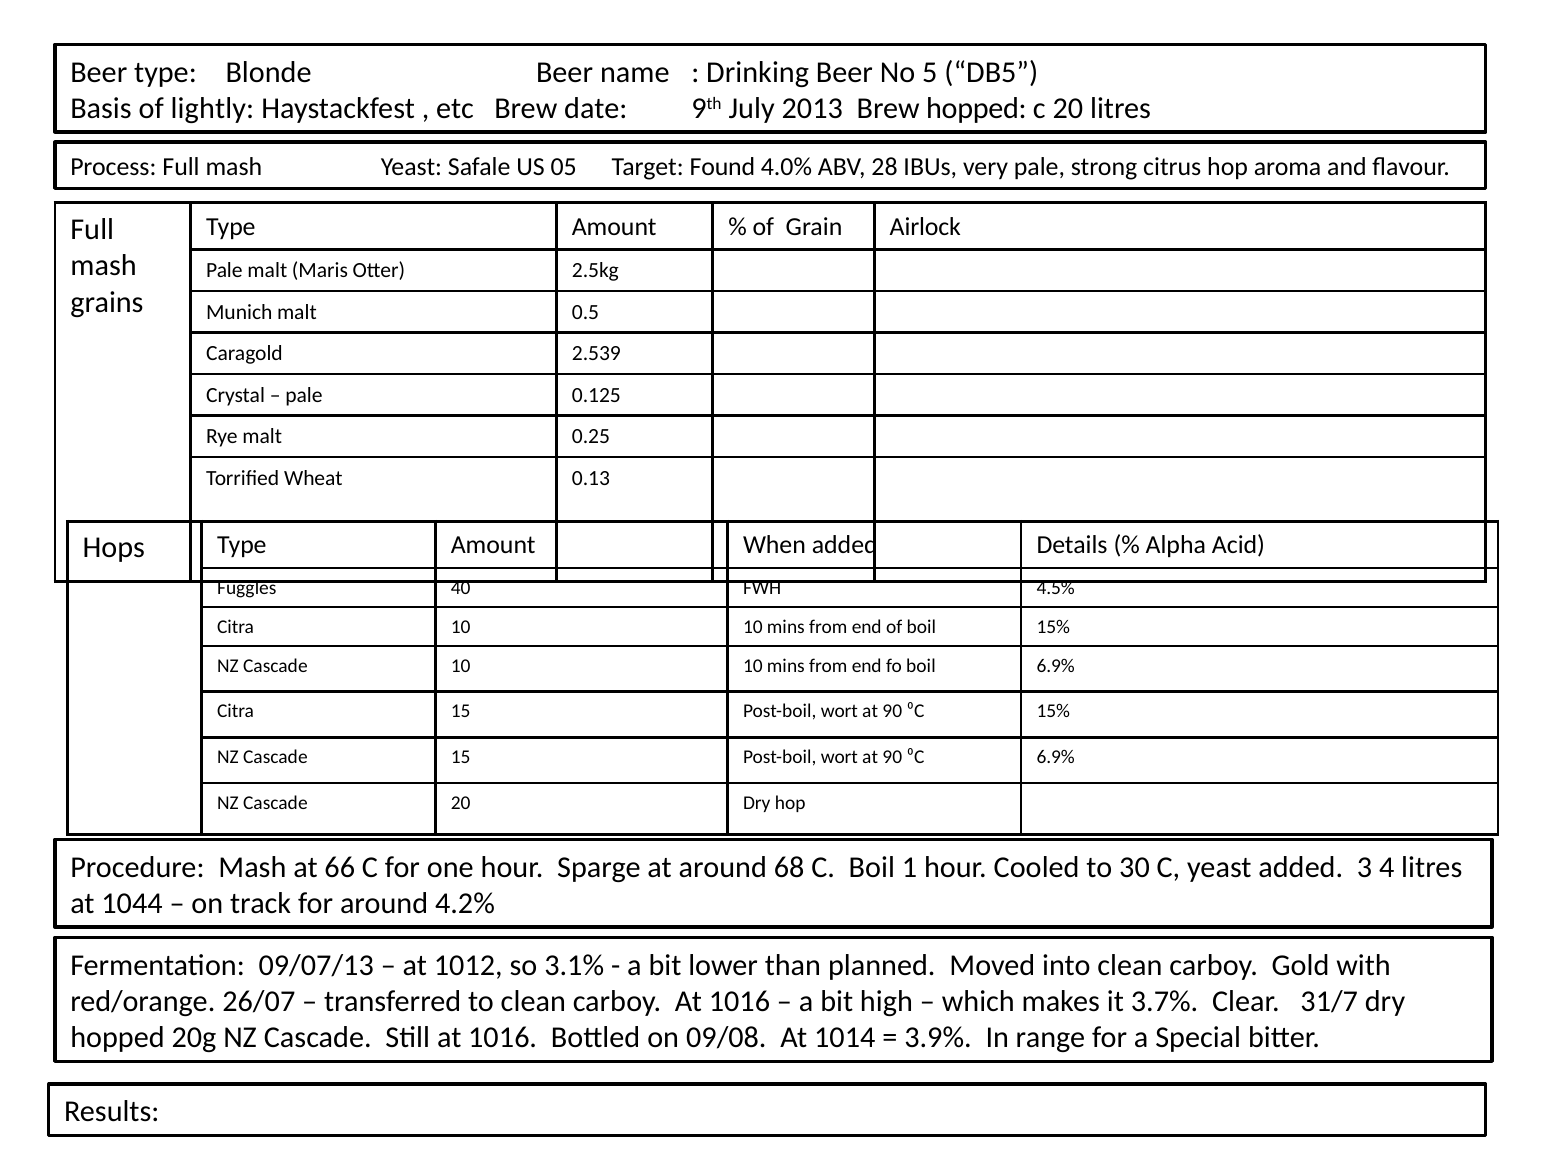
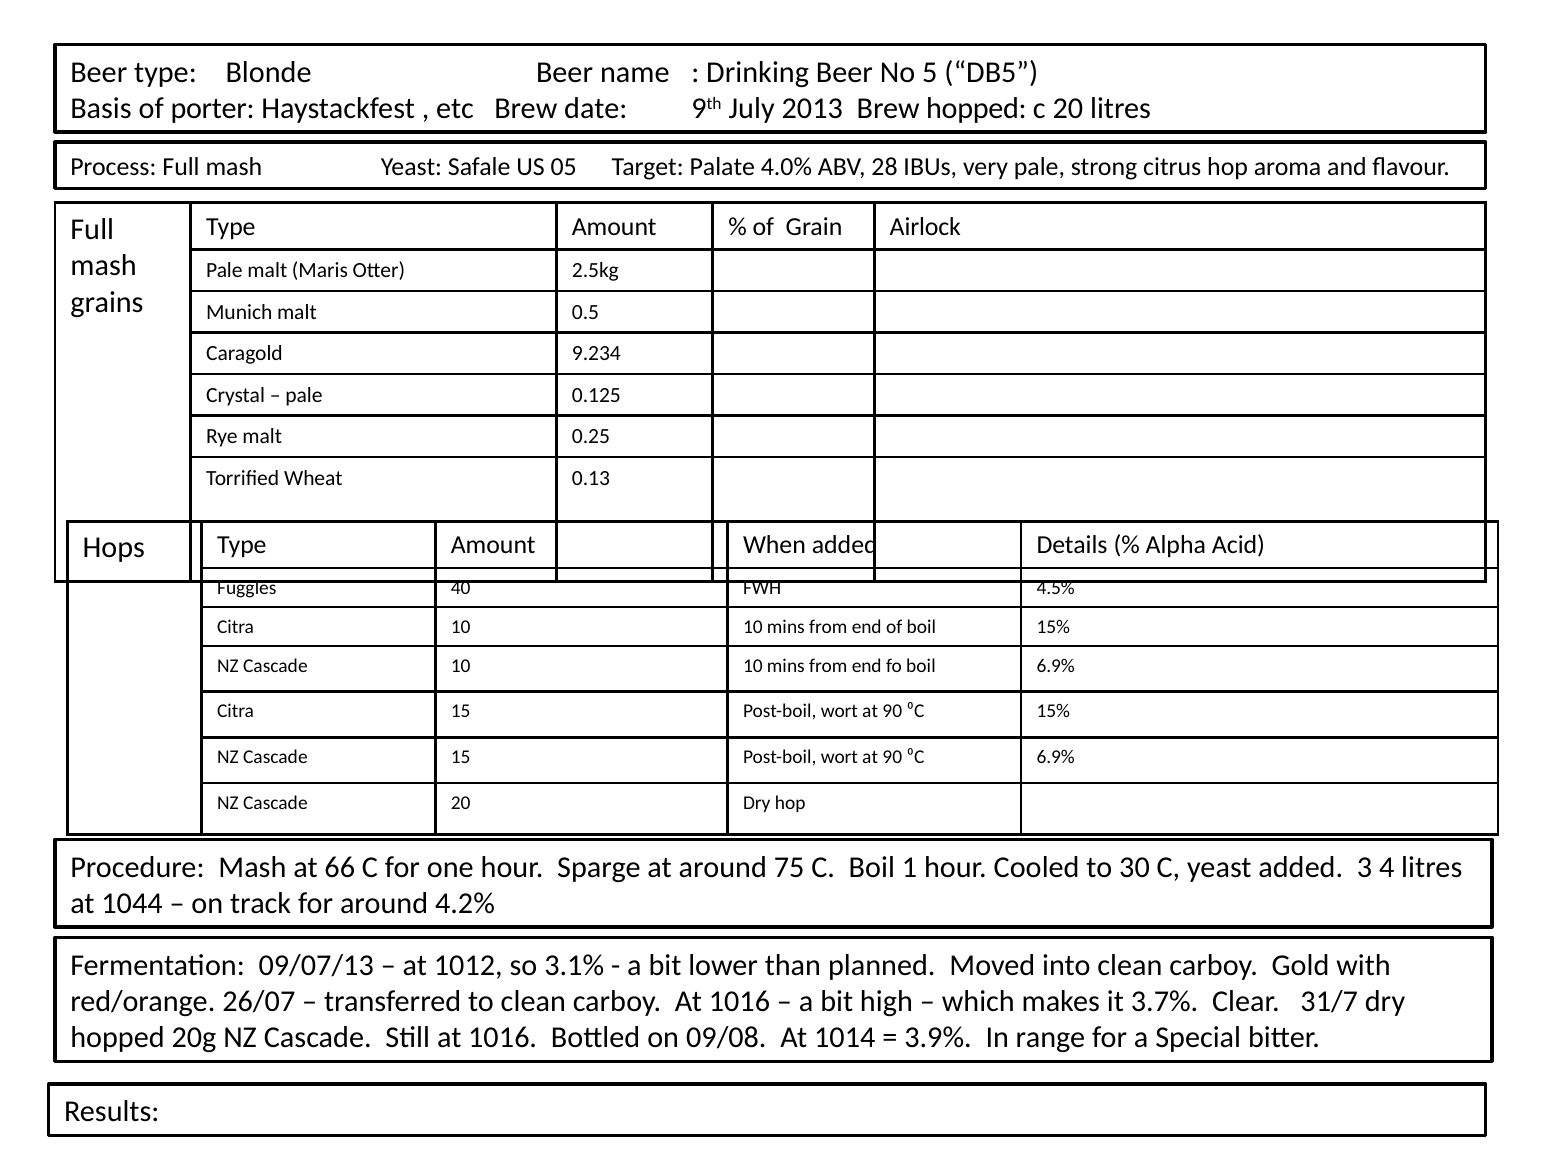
lightly: lightly -> porter (213, 108)
Found: Found -> Palate (722, 167)
2.539: 2.539 -> 9.234 (596, 353)
68: 68 -> 75 (789, 867)
